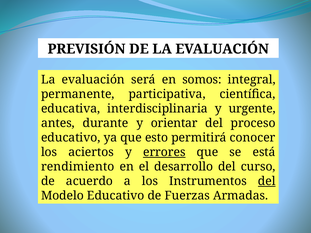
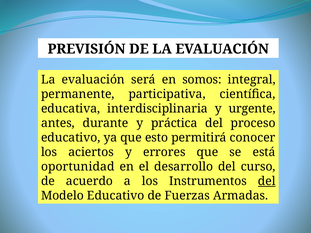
orientar: orientar -> práctica (174, 123)
errores underline: present -> none (164, 152)
rendimiento: rendimiento -> oportunidad (78, 167)
